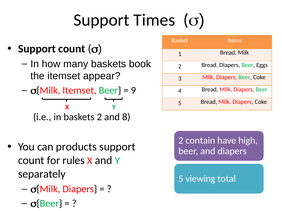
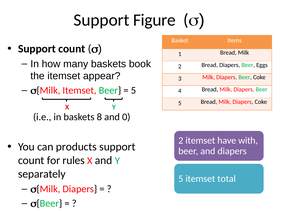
Times: Times -> Figure (154, 20)
9: 9 -> 5 (133, 91)
baskets 2: 2 -> 8 (99, 117)
8: 8 -> 0 (126, 117)
2 contain: contain -> itemset (200, 141)
high: high -> with (248, 141)
5 viewing: viewing -> itemset (200, 179)
